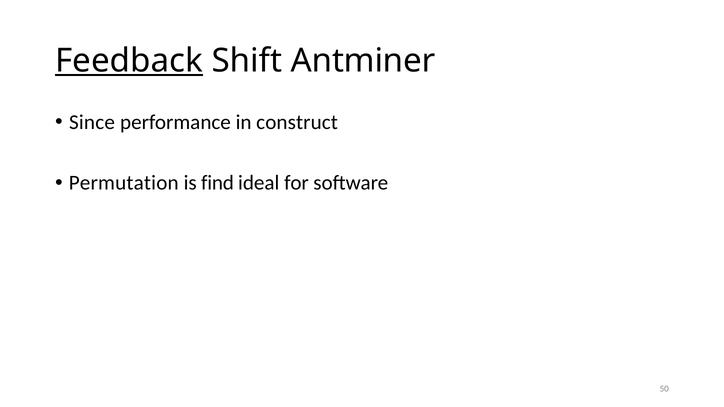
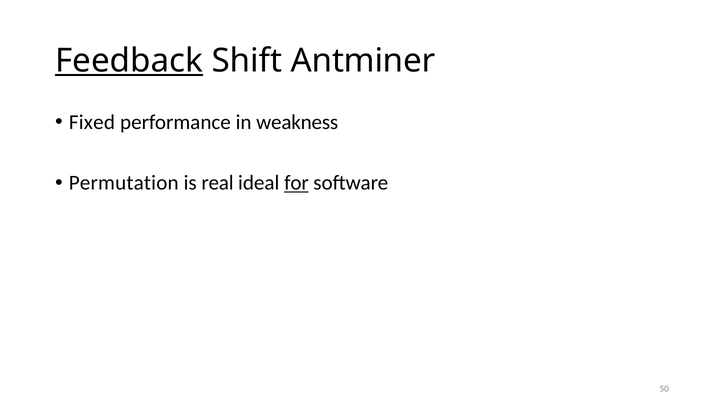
Since: Since -> Fixed (92, 122)
construct: construct -> weakness (297, 122)
find: find -> real (218, 183)
for underline: none -> present (296, 183)
